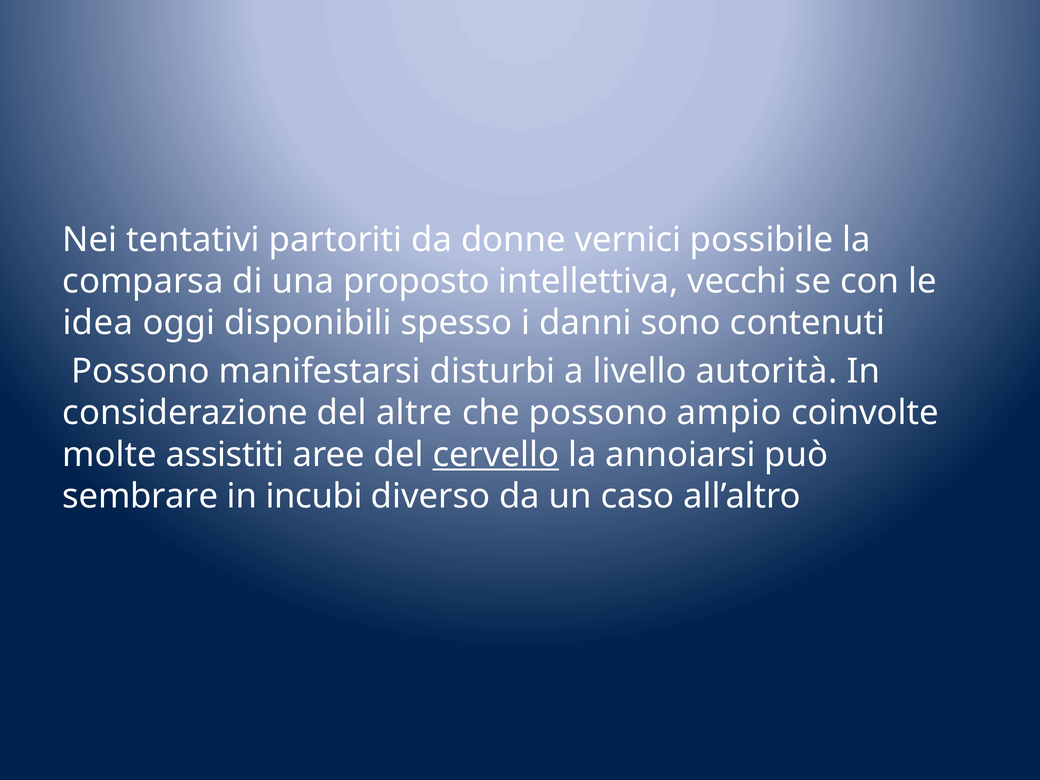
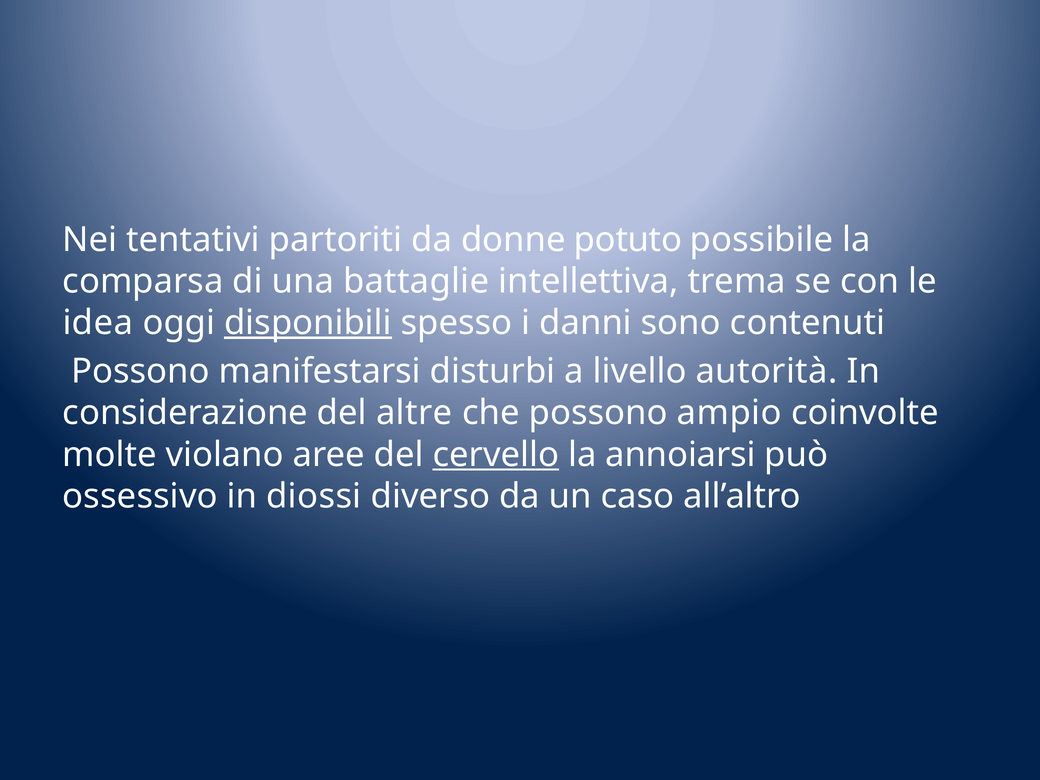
vernici: vernici -> potuto (628, 240)
proposto: proposto -> battaglie (416, 281)
vecchi: vecchi -> trema (737, 281)
disponibili underline: none -> present (308, 323)
assistiti: assistiti -> violano (225, 455)
sembrare: sembrare -> ossessivo (140, 496)
incubi: incubi -> diossi (314, 496)
